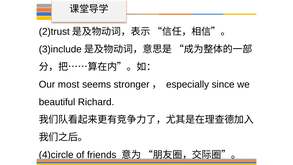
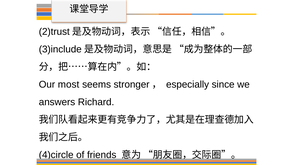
beautiful: beautiful -> answers (57, 102)
